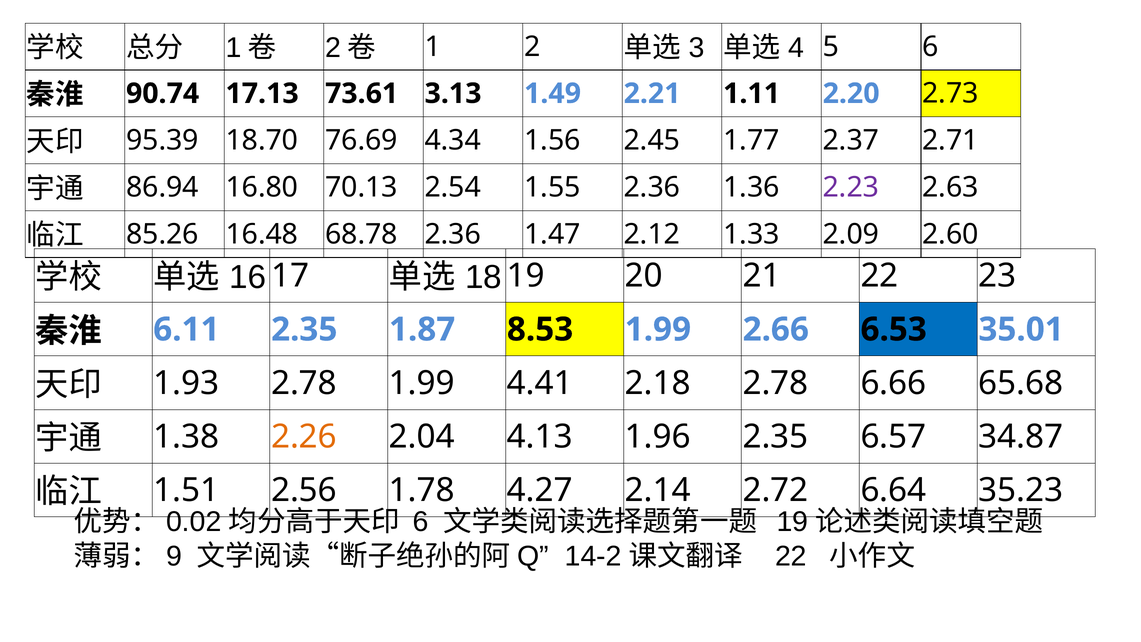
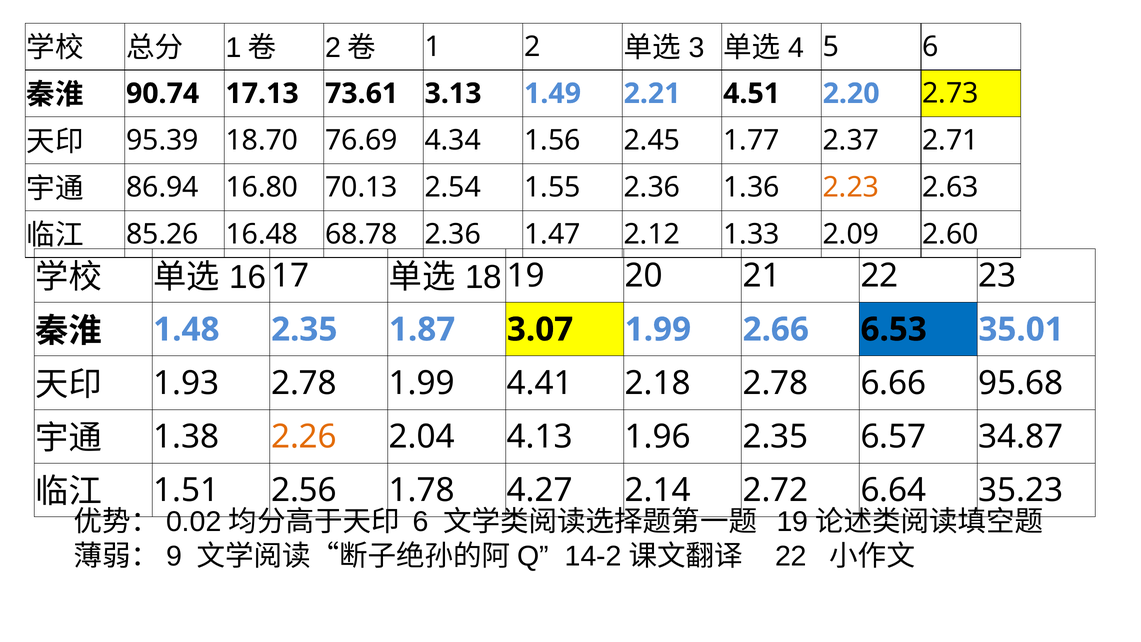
1.11: 1.11 -> 4.51 (752, 93)
2.23 colour: purple -> orange (851, 187)
6.11: 6.11 -> 1.48 (186, 329)
8.53: 8.53 -> 3.07 (540, 329)
65.68: 65.68 -> 95.68 (1021, 383)
